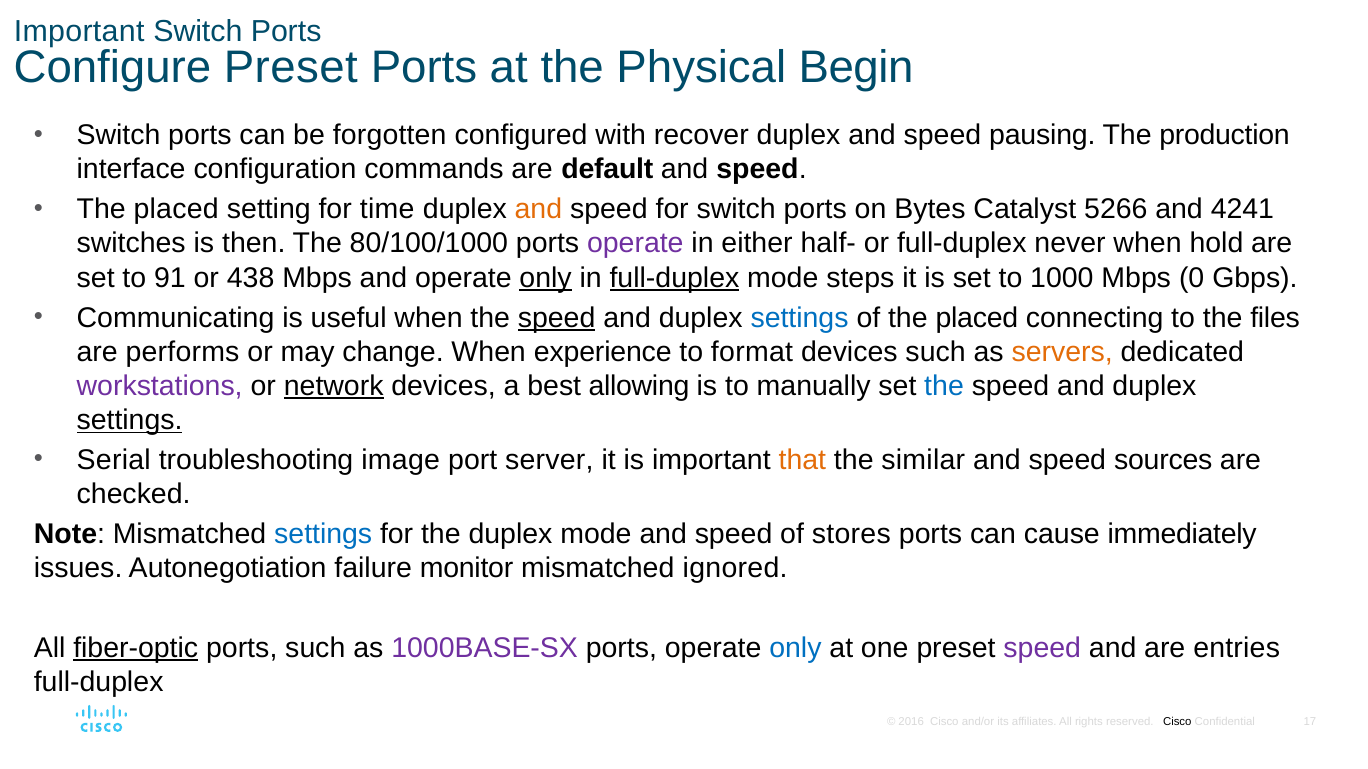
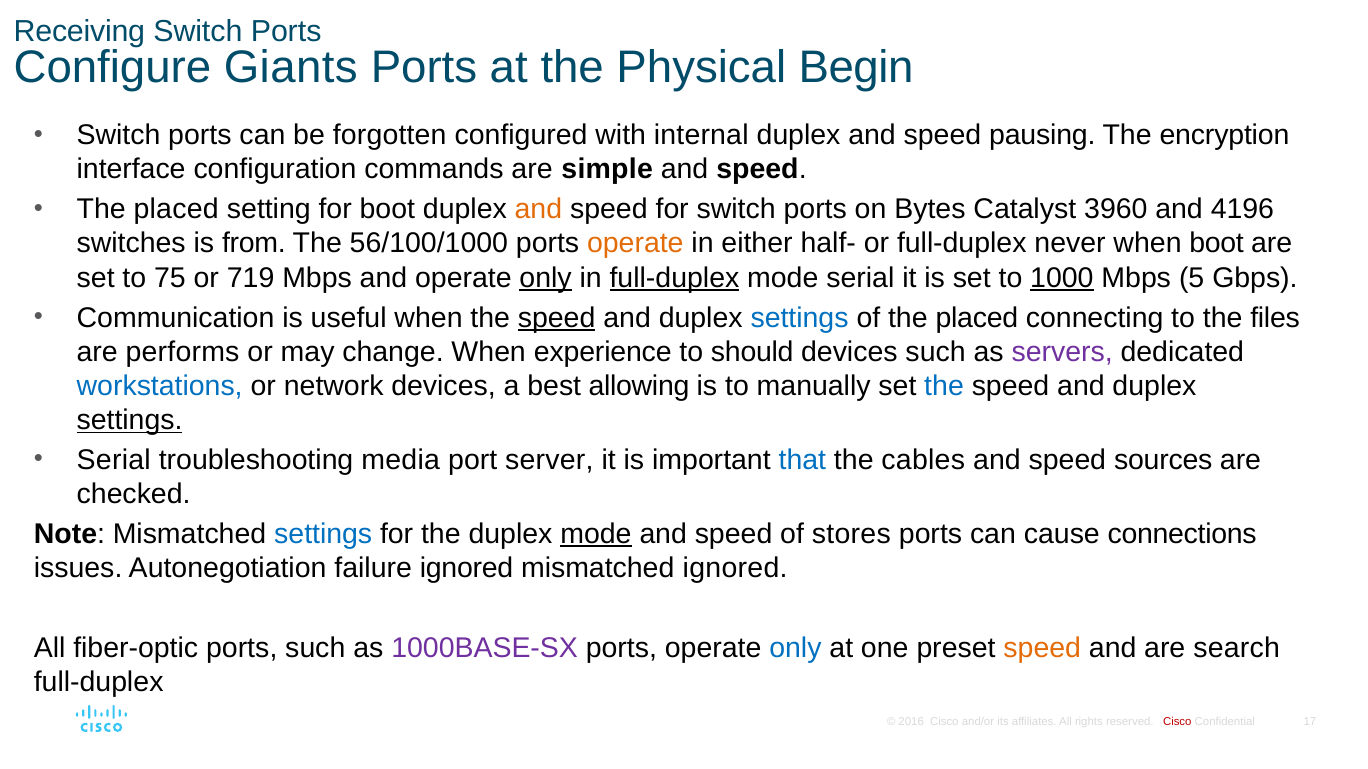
Important: Important -> Receiving (79, 32)
Configure Preset: Preset -> Giants (291, 67)
recover: recover -> internal (701, 135)
production: production -> encryption (1224, 135)
default: default -> simple (607, 170)
for time: time -> boot (387, 210)
5266: 5266 -> 3960 (1116, 210)
4241: 4241 -> 4196 (1242, 210)
then: then -> from (254, 244)
80/100/1000: 80/100/1000 -> 56/100/1000 (429, 244)
operate colour: purple -> orange (635, 244)
when hold: hold -> boot (1217, 244)
91: 91 -> 75 (170, 278)
438: 438 -> 719 (251, 278)
mode steps: steps -> serial (860, 278)
1000 underline: none -> present (1062, 278)
0: 0 -> 5 (1192, 278)
Communicating: Communicating -> Communication (176, 318)
format: format -> should (752, 352)
servers colour: orange -> purple (1062, 352)
workstations colour: purple -> blue (160, 386)
network underline: present -> none (334, 386)
image: image -> media (401, 460)
that colour: orange -> blue (802, 460)
similar: similar -> cables (923, 460)
mode underline: none -> present (596, 534)
immediately: immediately -> connections (1182, 534)
failure monitor: monitor -> ignored (467, 569)
fiber-optic underline: present -> none (136, 648)
speed colour: purple -> orange (1042, 648)
entries: entries -> search (1237, 648)
Cisco colour: black -> red (1177, 722)
